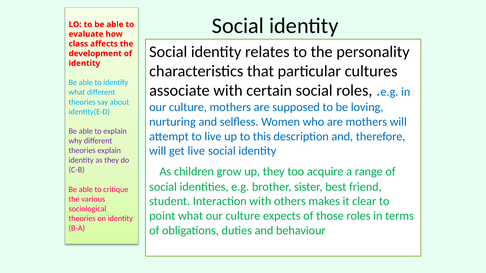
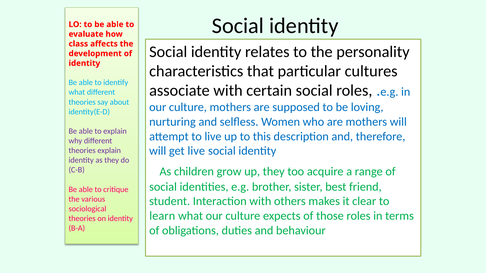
point: point -> learn (162, 216)
